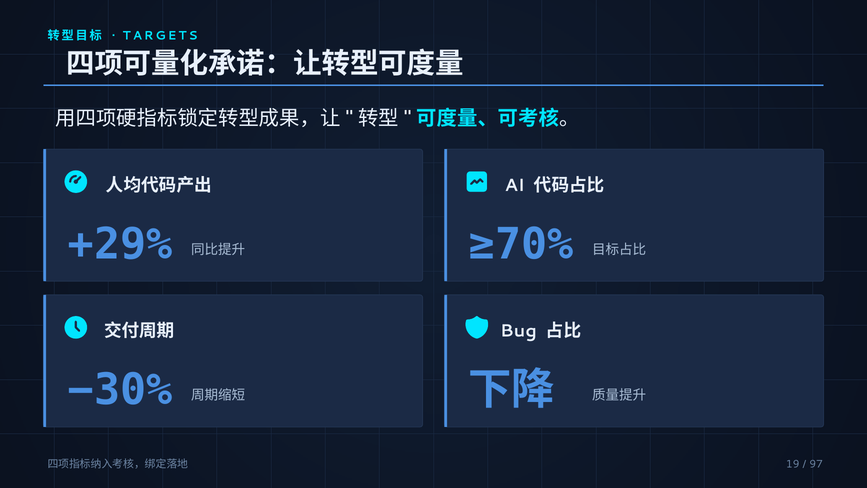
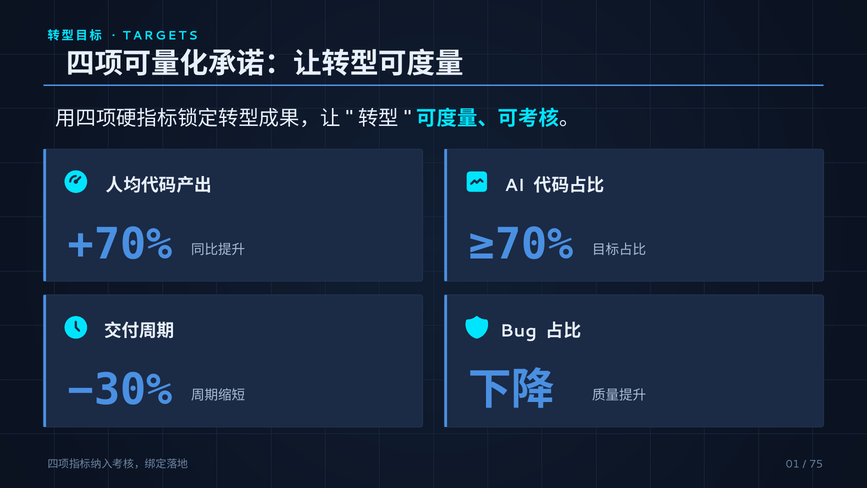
+29%: +29% -> +70% (120, 244)
19: 19 -> 01 (793, 464)
97: 97 -> 75 (816, 464)
